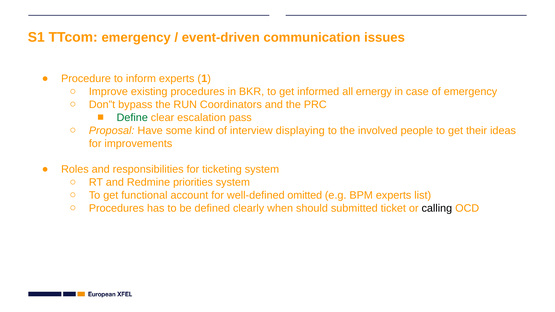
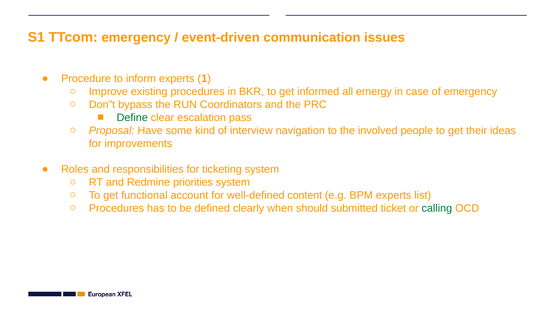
displaying: displaying -> navigation (300, 131)
omitted: omitted -> content (305, 195)
calling colour: black -> green (437, 208)
